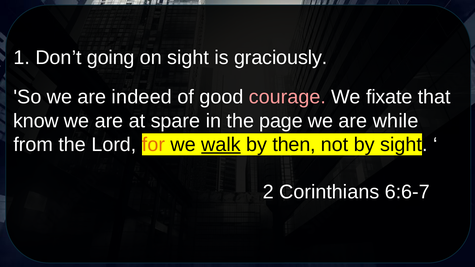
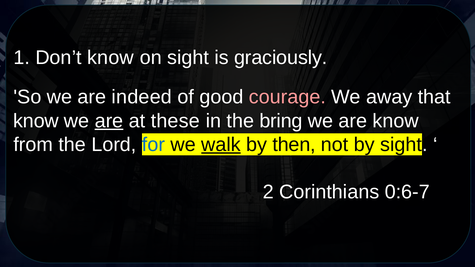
Don’t going: going -> know (111, 58)
fixate: fixate -> away (389, 97)
are underline: none -> present (109, 121)
spare: spare -> these (175, 121)
page: page -> bring (281, 121)
are while: while -> know (396, 121)
for colour: orange -> blue (154, 145)
6:6-7: 6:6-7 -> 0:6-7 (407, 192)
